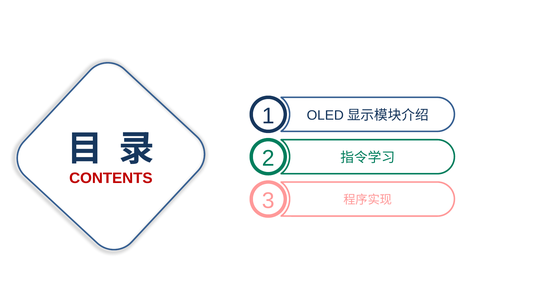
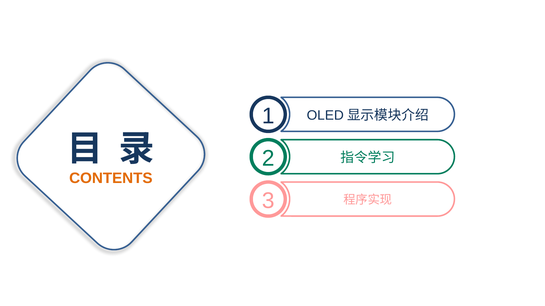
CONTENTS colour: red -> orange (111, 178)
